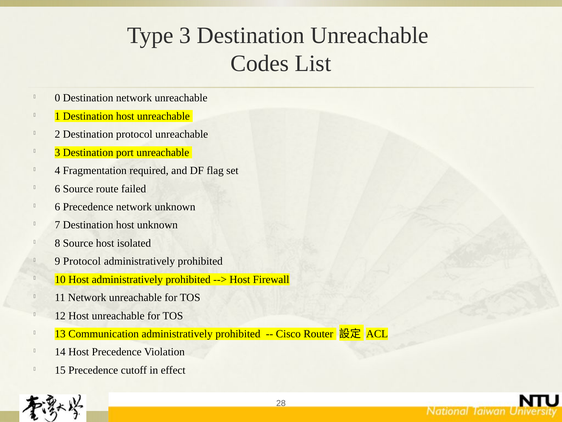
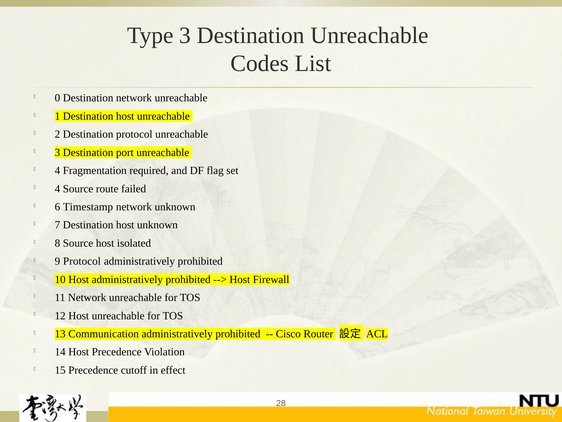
6: 6 -> 4 (57, 189)
6 Precedence: Precedence -> Timestamp (88, 207)
